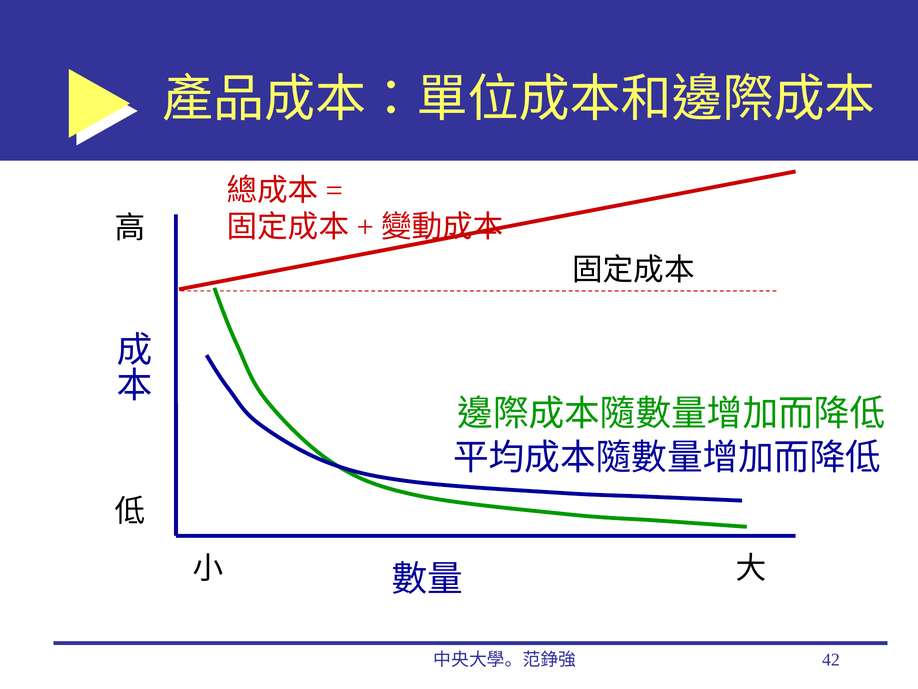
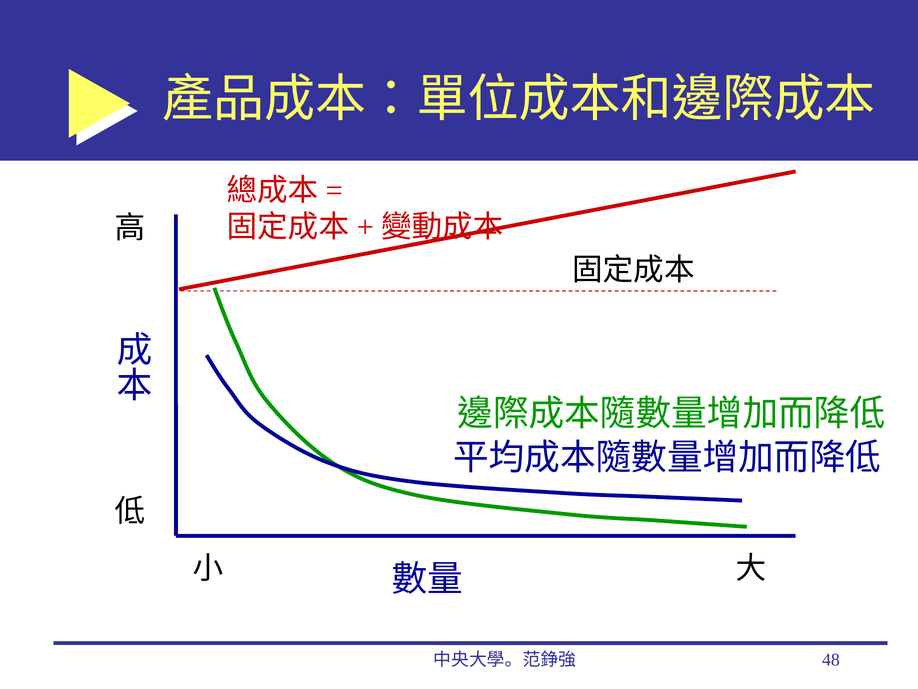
42: 42 -> 48 (831, 659)
